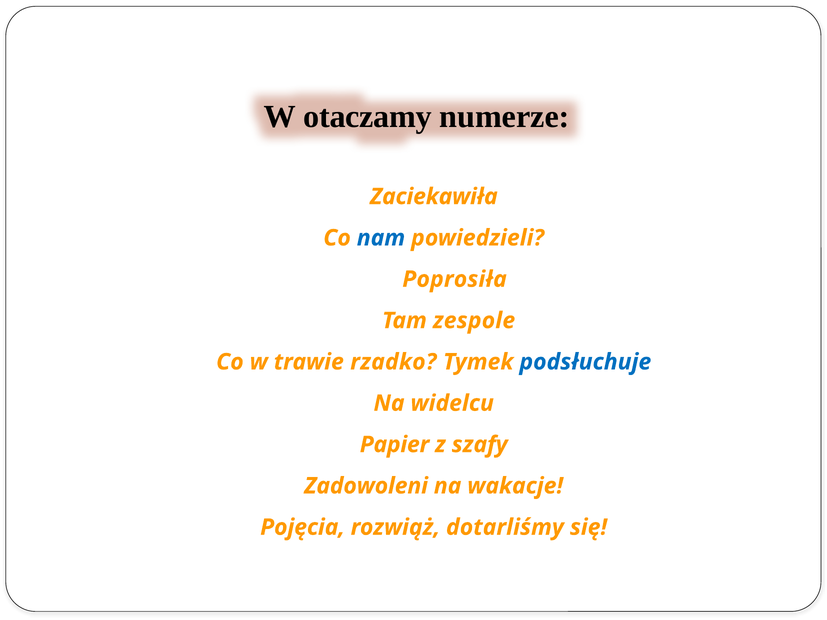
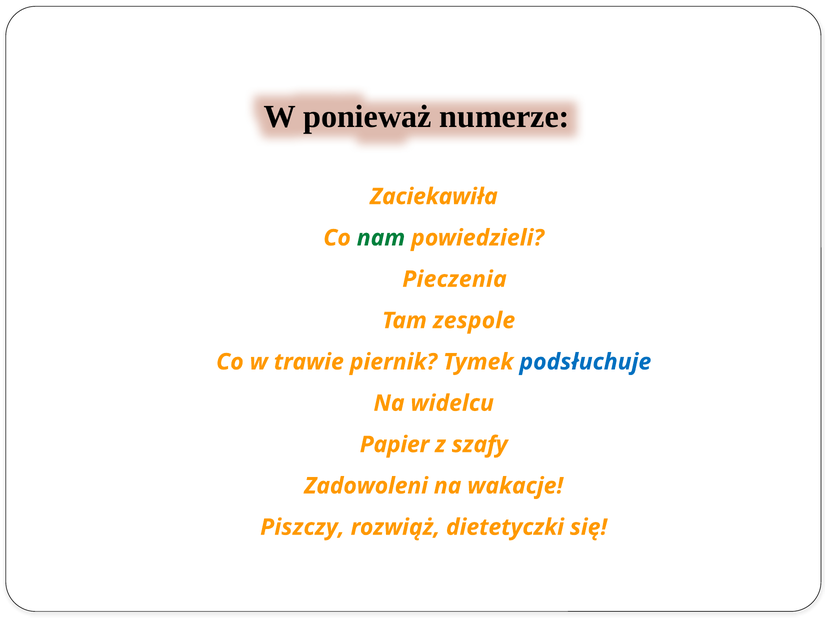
otaczamy: otaczamy -> ponieważ (367, 117)
nam colour: blue -> green (381, 238)
Poprosiła: Poprosiła -> Pieczenia (455, 279)
rzadko: rzadko -> piernik (393, 362)
Pojęcia: Pojęcia -> Piszczy (302, 527)
dotarliśmy: dotarliśmy -> dietetyczki (505, 527)
